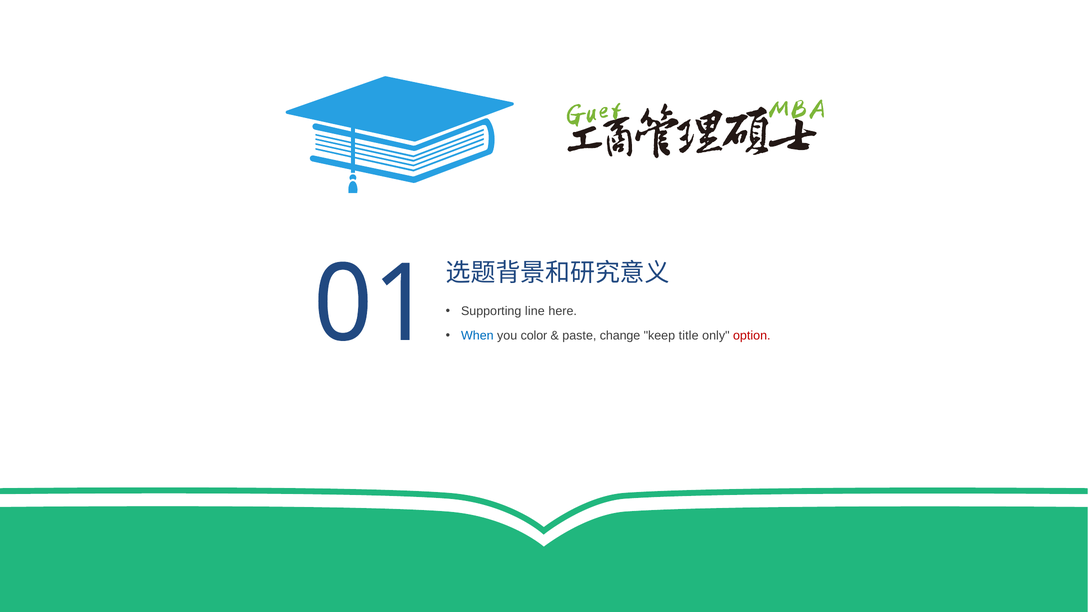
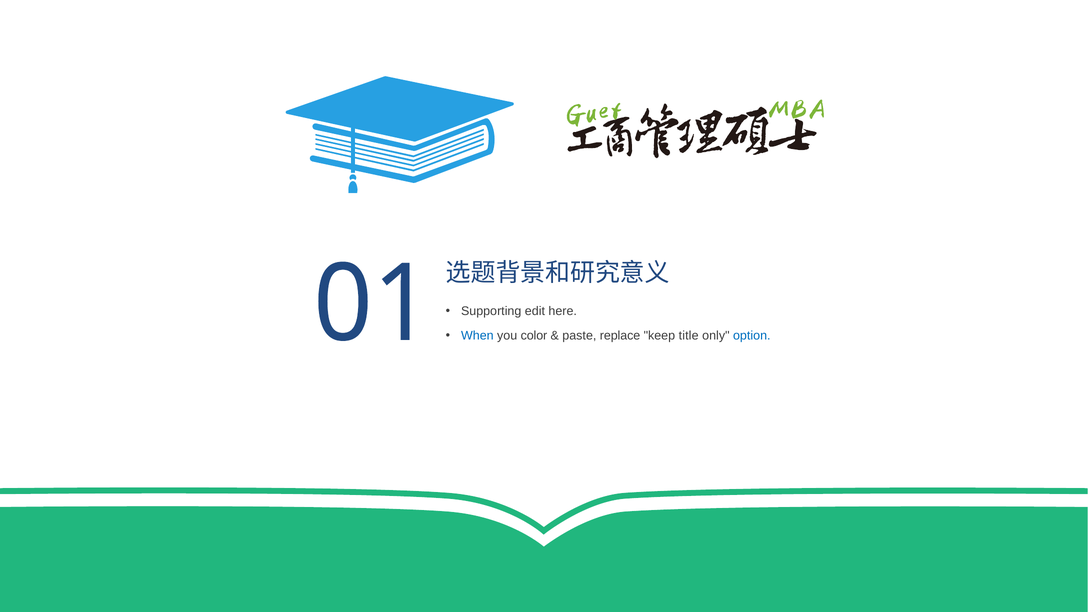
line: line -> edit (535, 311)
change: change -> replace (620, 336)
option colour: red -> blue (752, 336)
